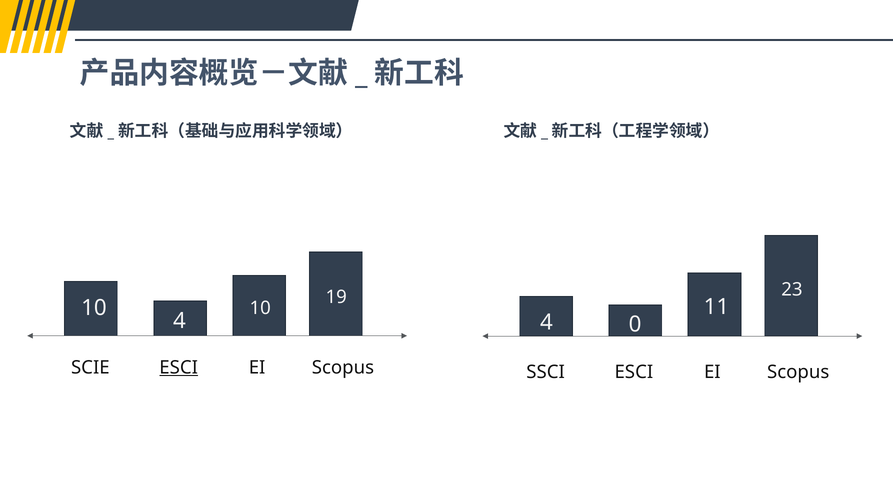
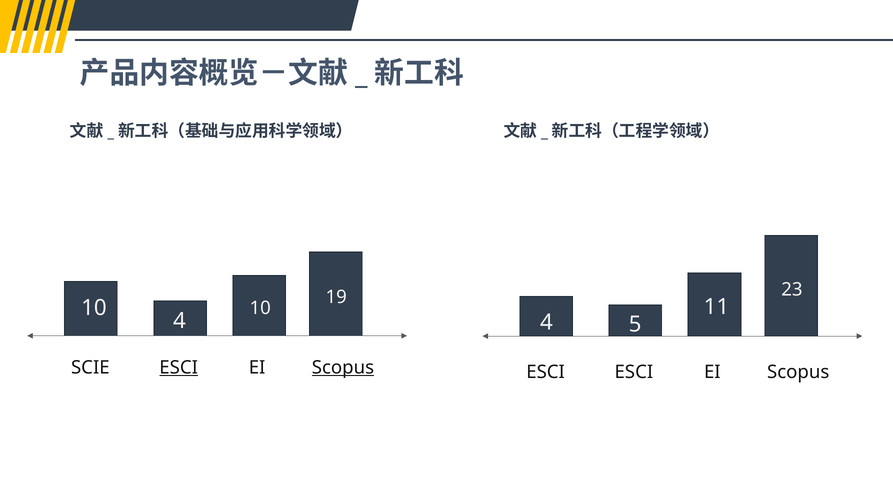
0: 0 -> 5 (635, 324)
Scopus underline: none -> present (343, 368)
SSCI: SSCI -> ESCI (546, 372)
